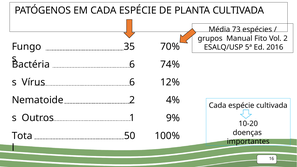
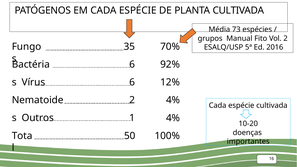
74%: 74% -> 92% (170, 65)
9%: 9% -> 4% (173, 118)
